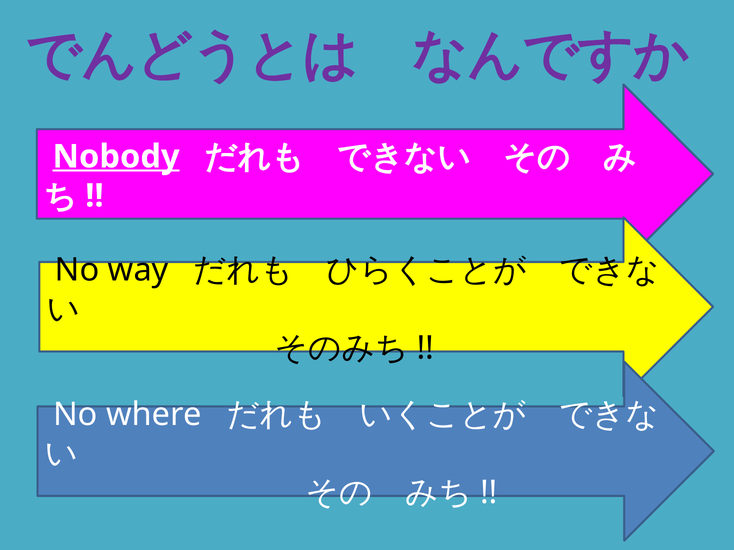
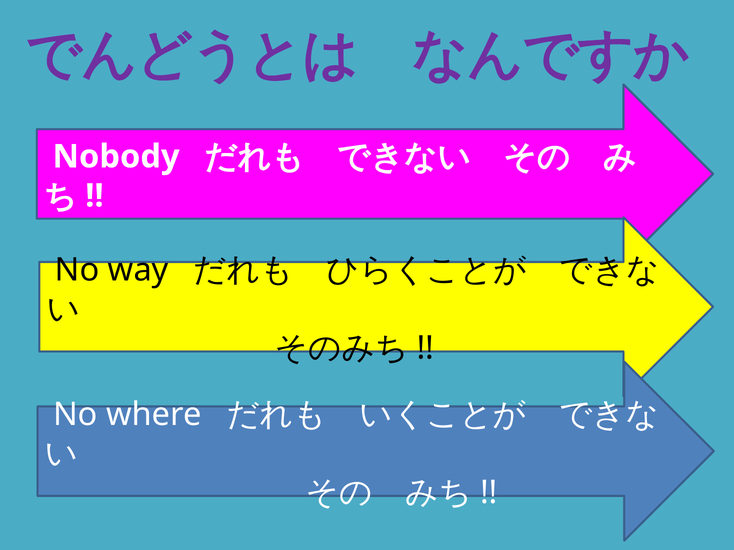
Nobody underline: present -> none (116, 157)
